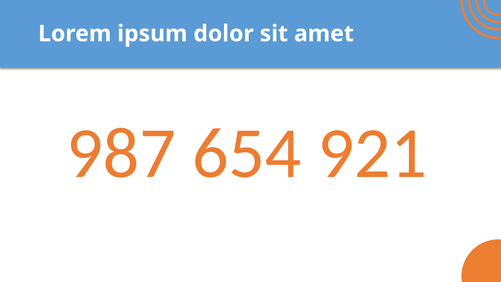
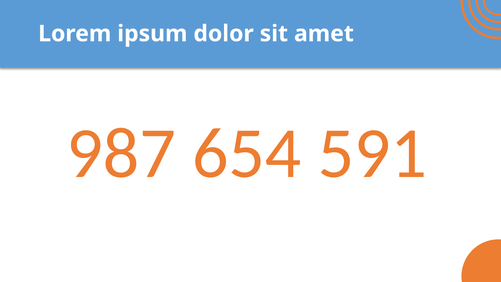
921: 921 -> 591 (372, 153)
